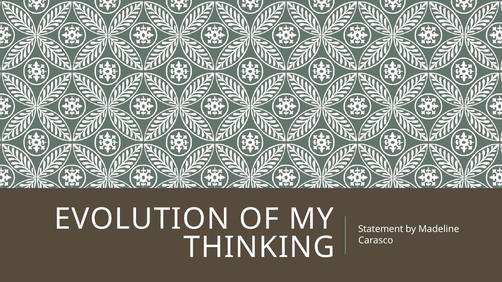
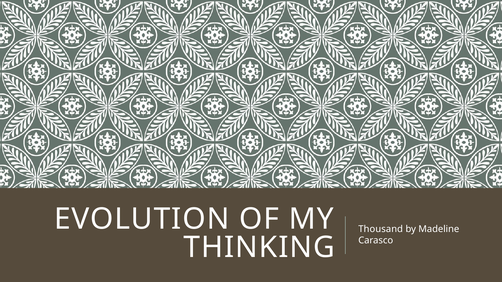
Statement: Statement -> Thousand (381, 229)
